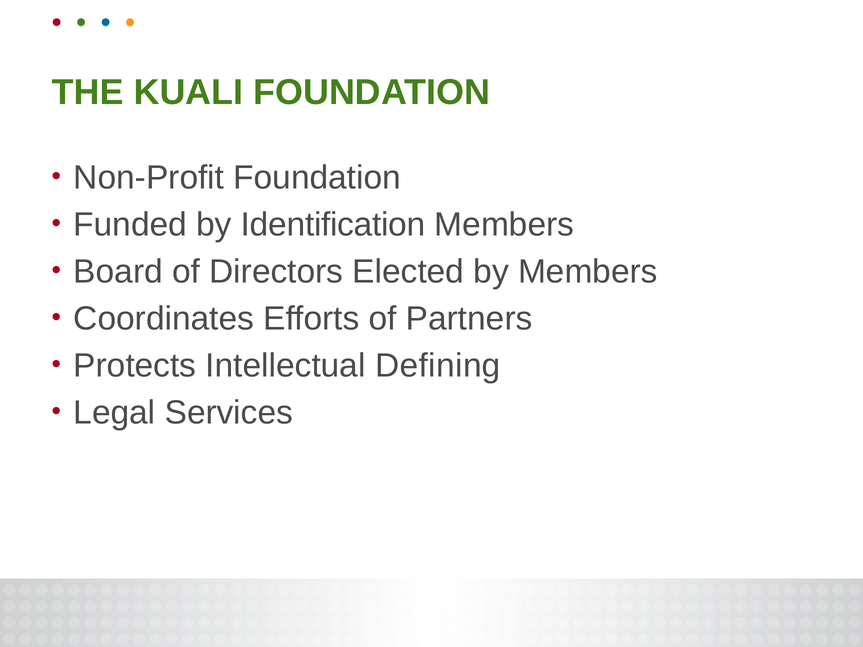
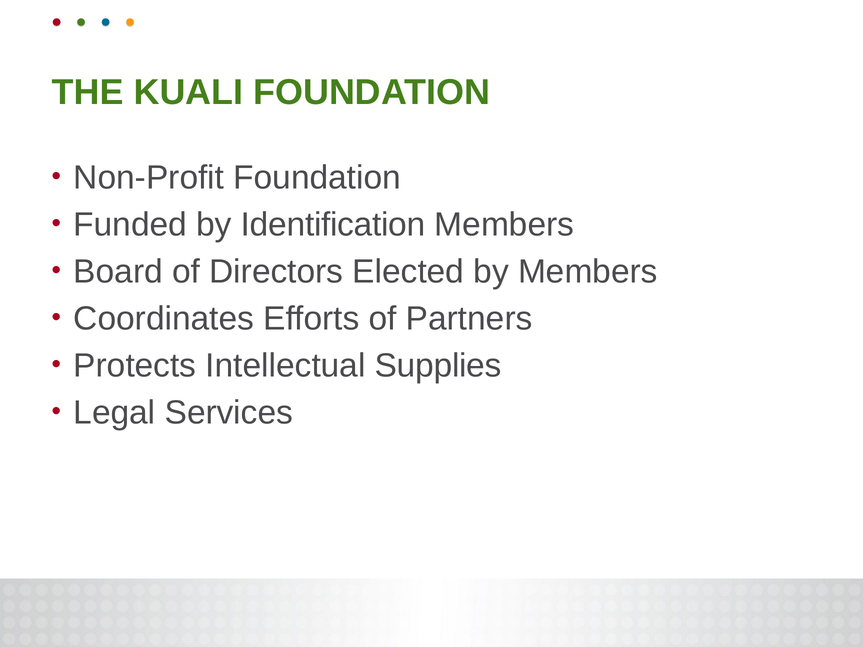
Defining: Defining -> Supplies (438, 366)
